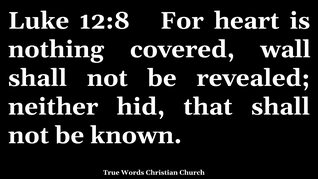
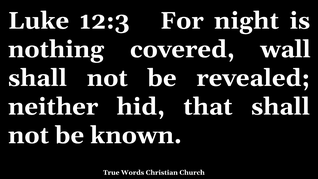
12:8: 12:8 -> 12:3 (104, 21)
heart: heart -> night (247, 21)
